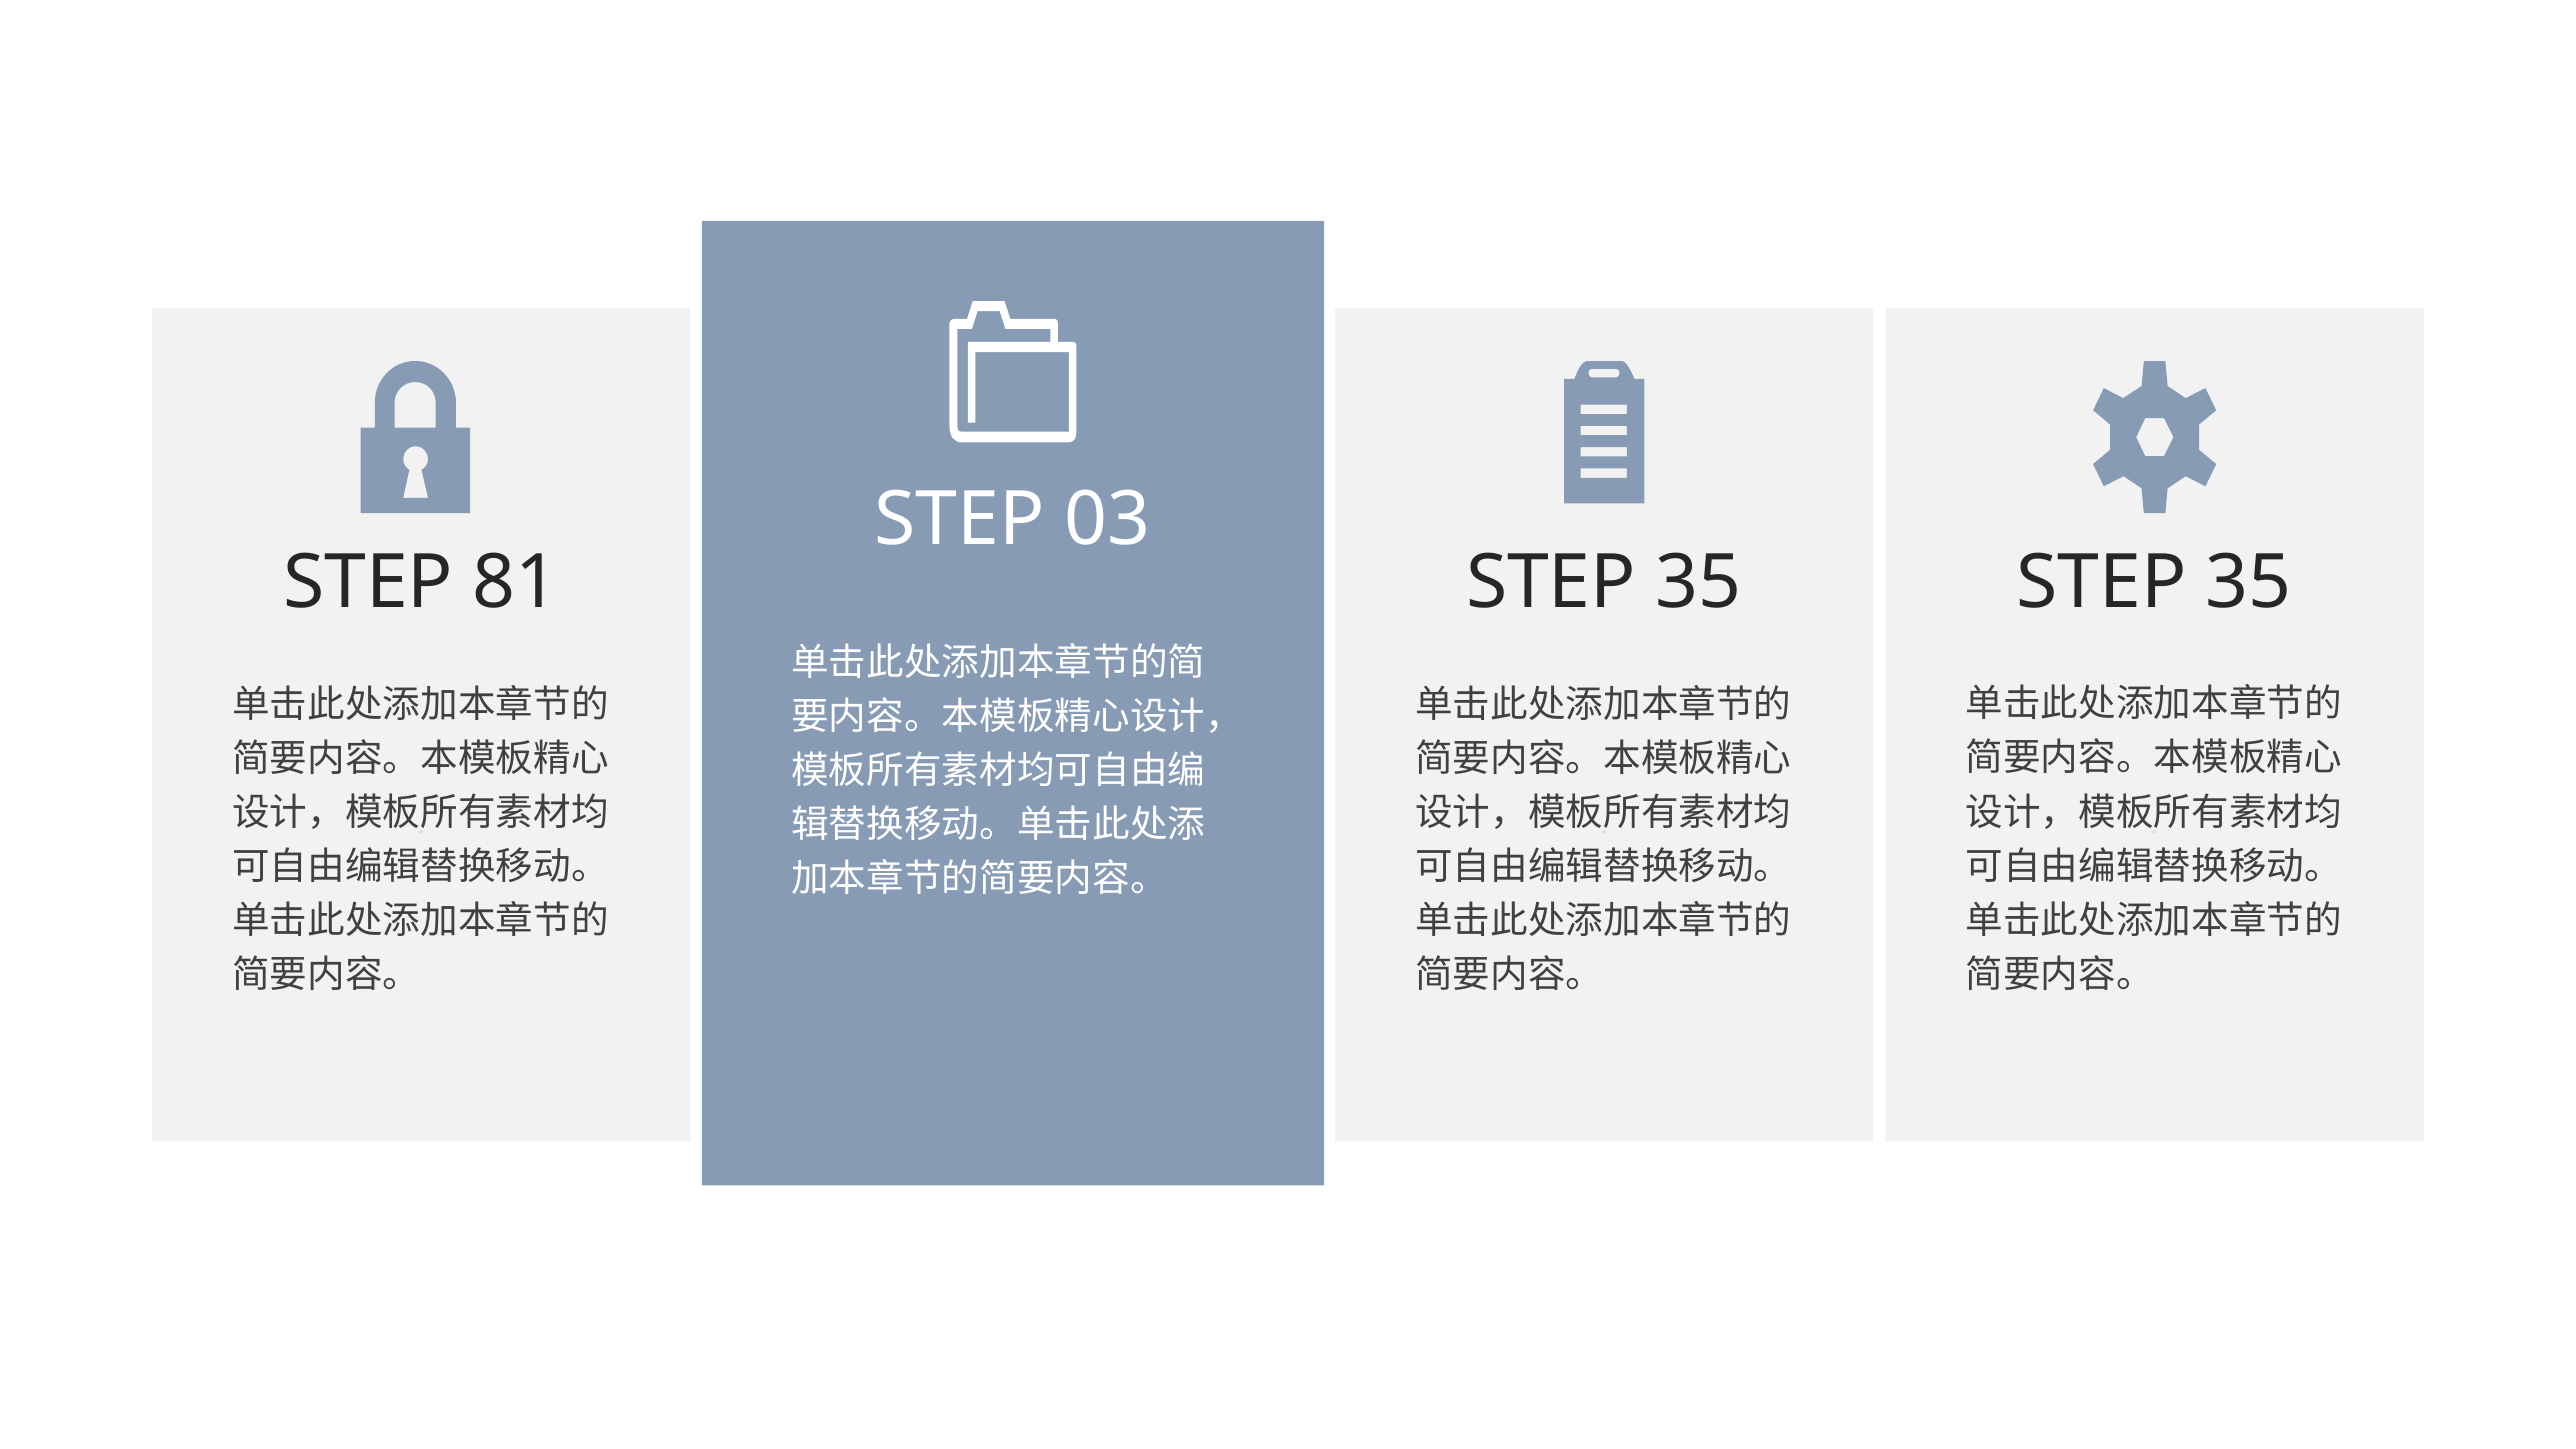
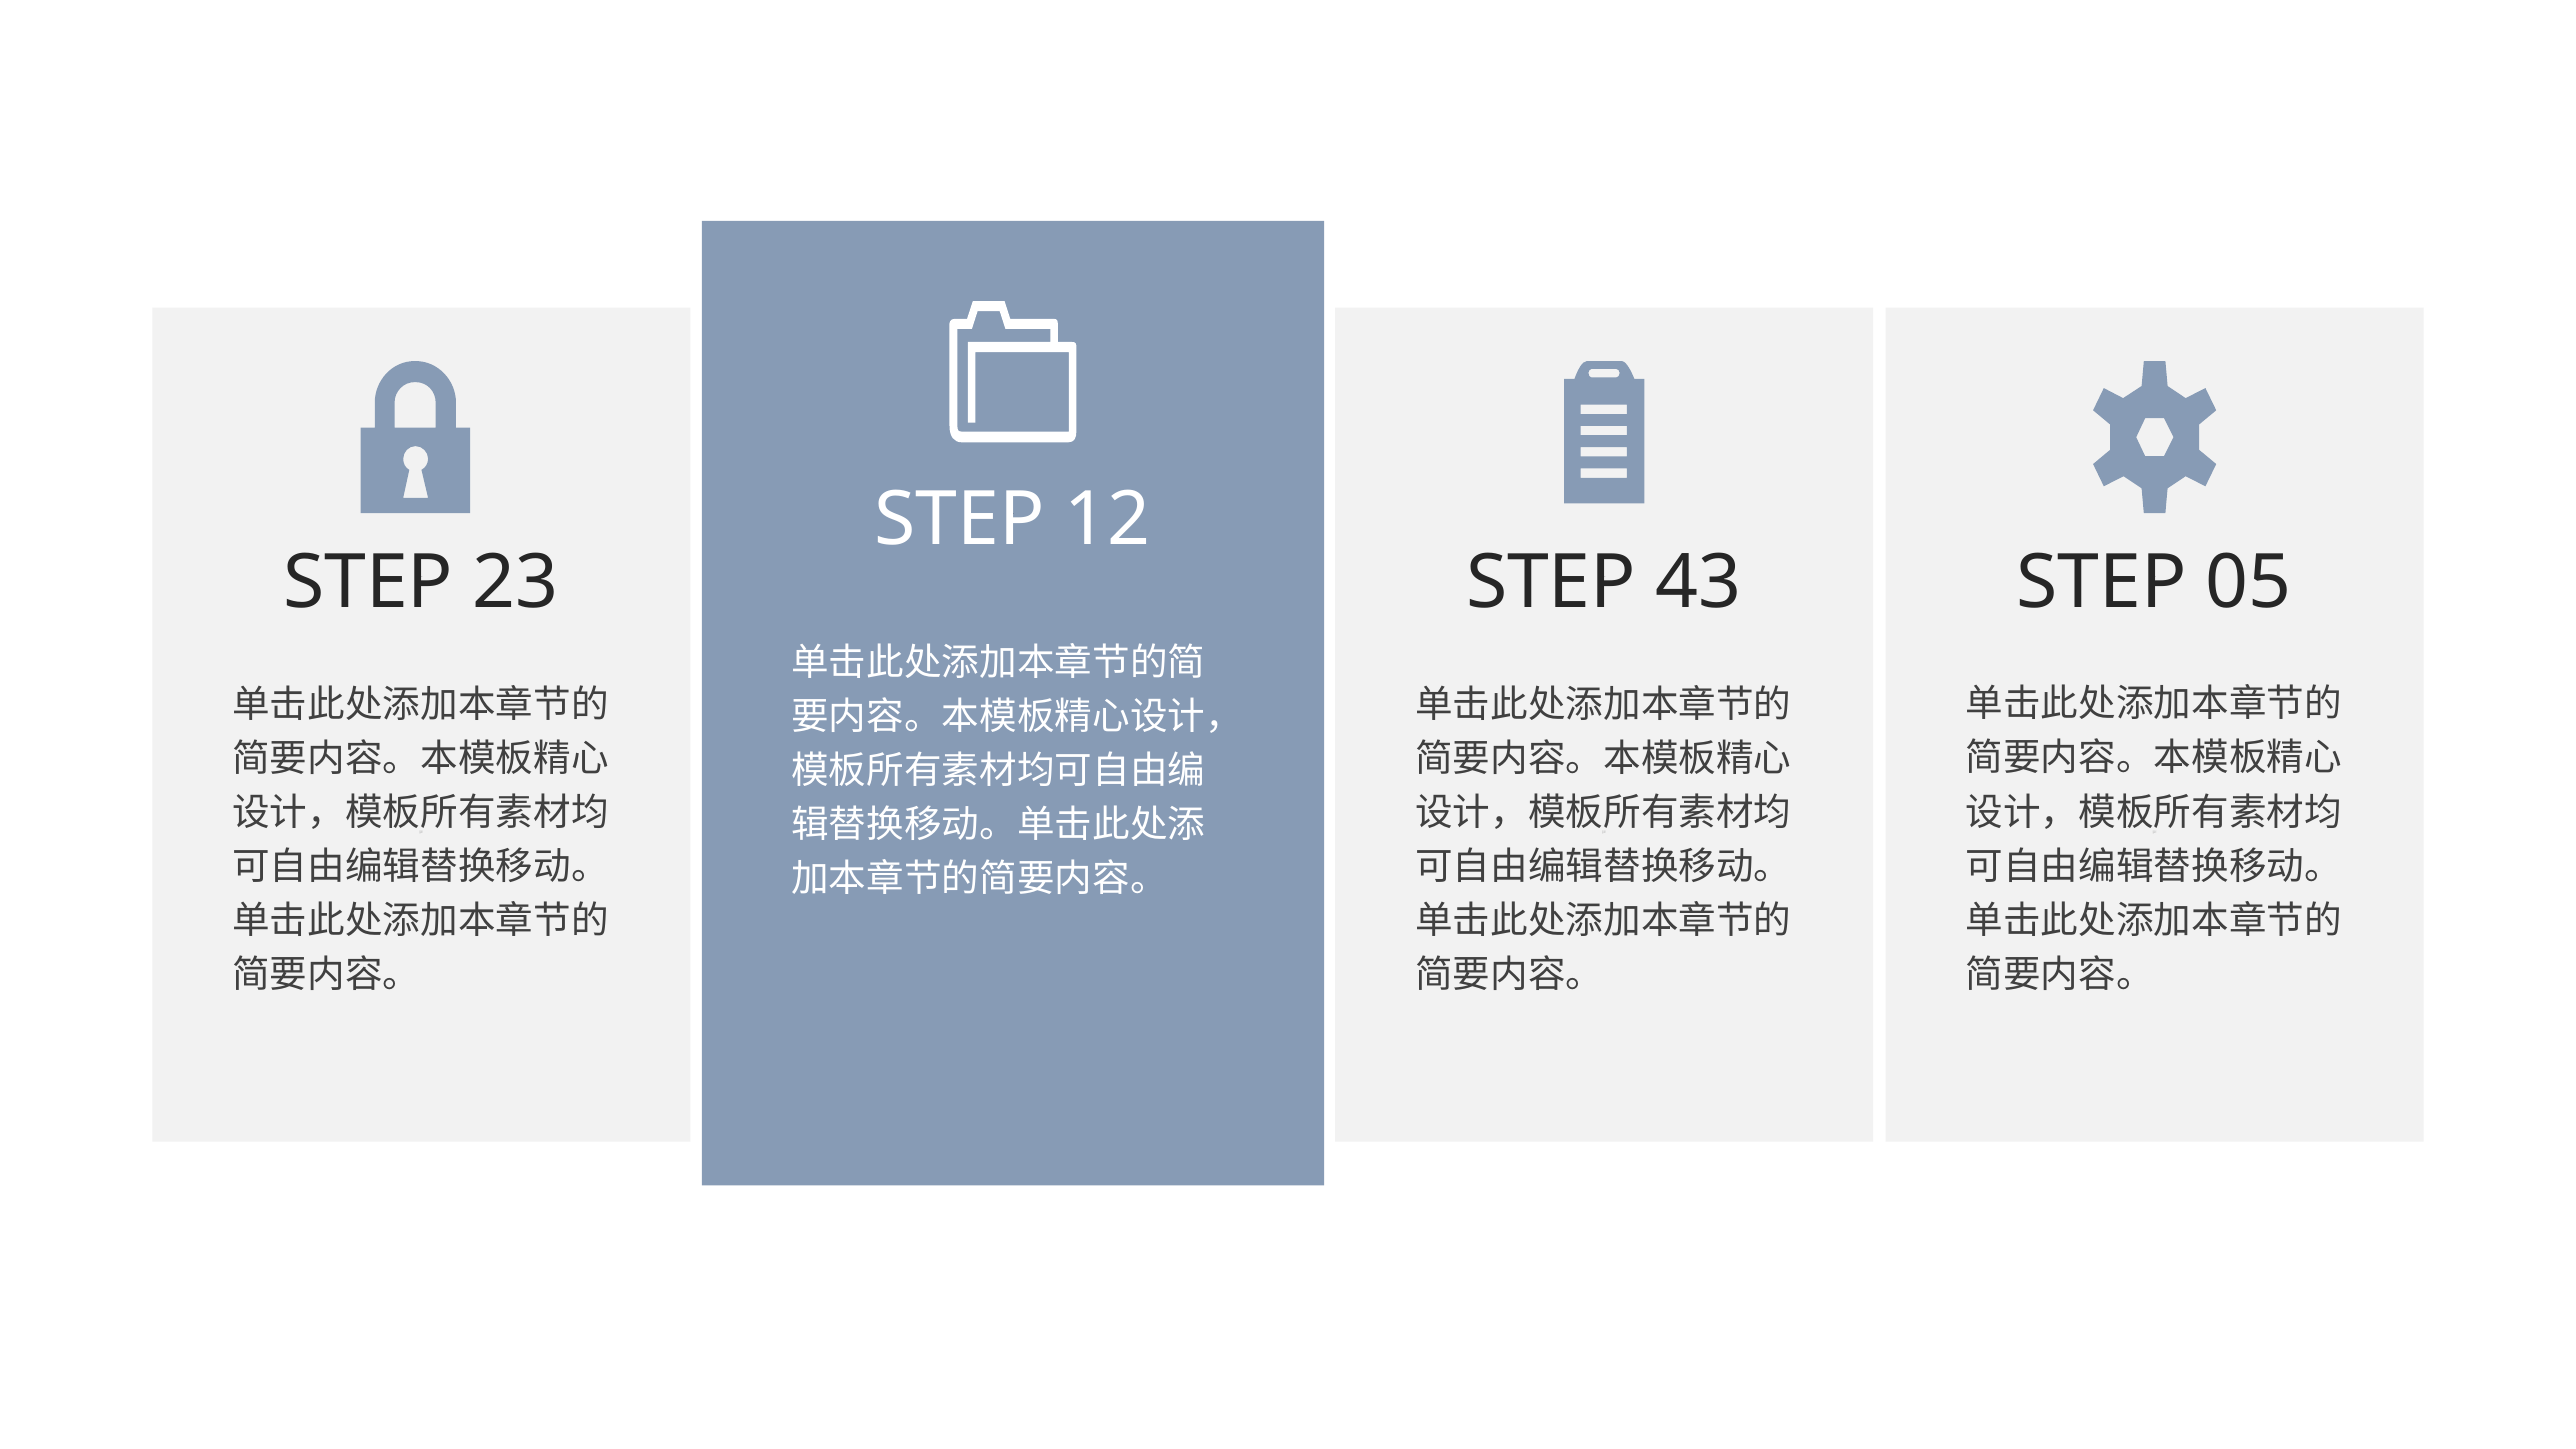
03: 03 -> 12 (1107, 520)
81: 81 -> 23 (516, 583)
35: 35 -> 43 (1698, 583)
35: 35 -> 05 (2249, 583)
